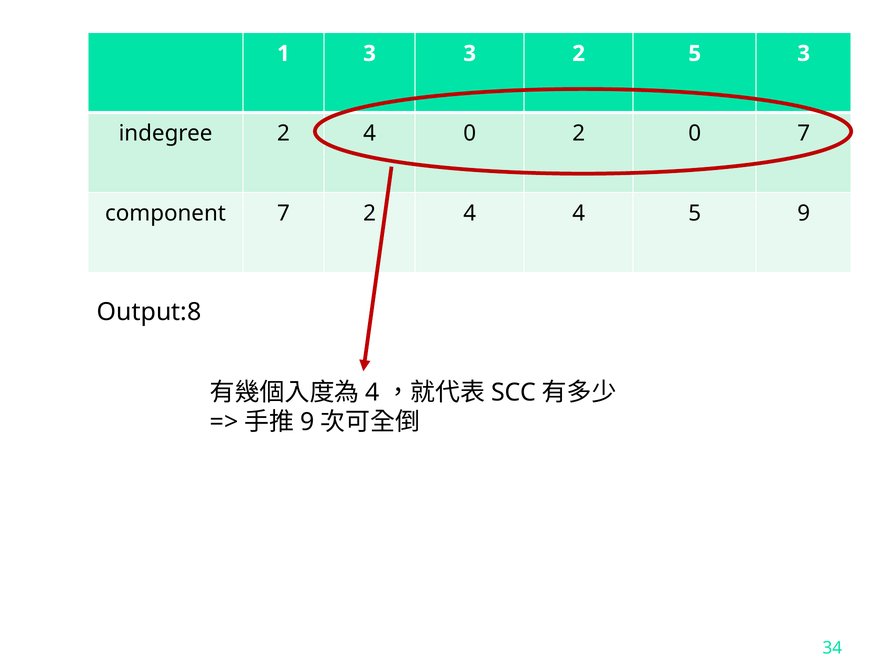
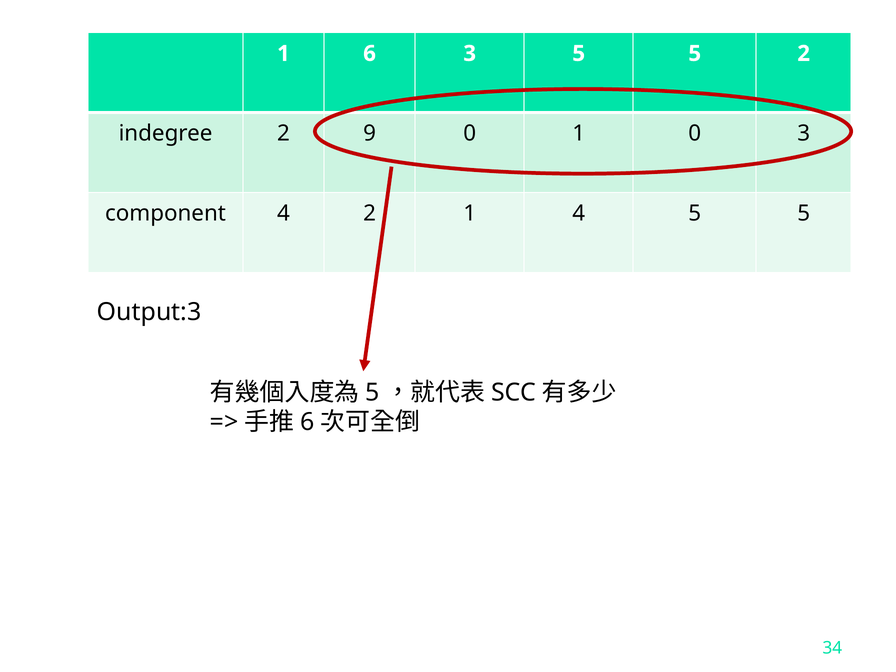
1 3: 3 -> 6 (370, 54)
3 2: 2 -> 5 (579, 54)
5 3: 3 -> 2 (804, 54)
indegree 2 4: 4 -> 9 (370, 133)
0 2: 2 -> 1 (579, 133)
0 7: 7 -> 3 (804, 133)
component 7: 7 -> 4 (283, 213)
4: 4 -> 1 (470, 213)
4 5 9: 9 -> 5 (804, 213)
Output:8: Output:8 -> Output:3 (149, 312)
4: 4 -> 5 (373, 392)
9: 9 -> 6 (307, 422)
